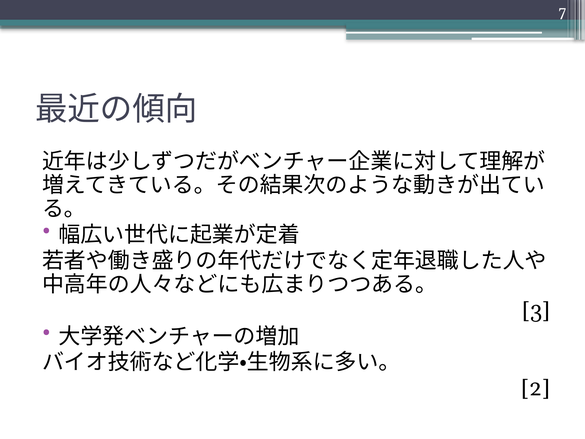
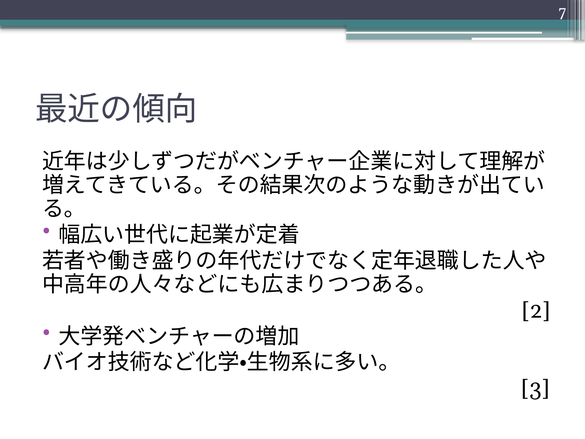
3: 3 -> 2 (536, 310)
2: 2 -> 3 (535, 388)
